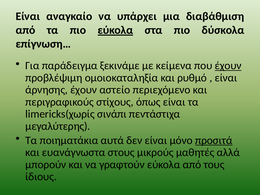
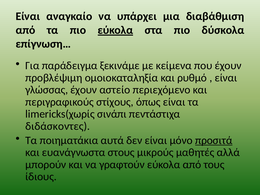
έχουν underline: present -> none (228, 66)
άρνησης: άρνησης -> γλώσσας (47, 90)
μεγαλύτερης: μεγαλύτερης -> διδάσκοντες (58, 126)
